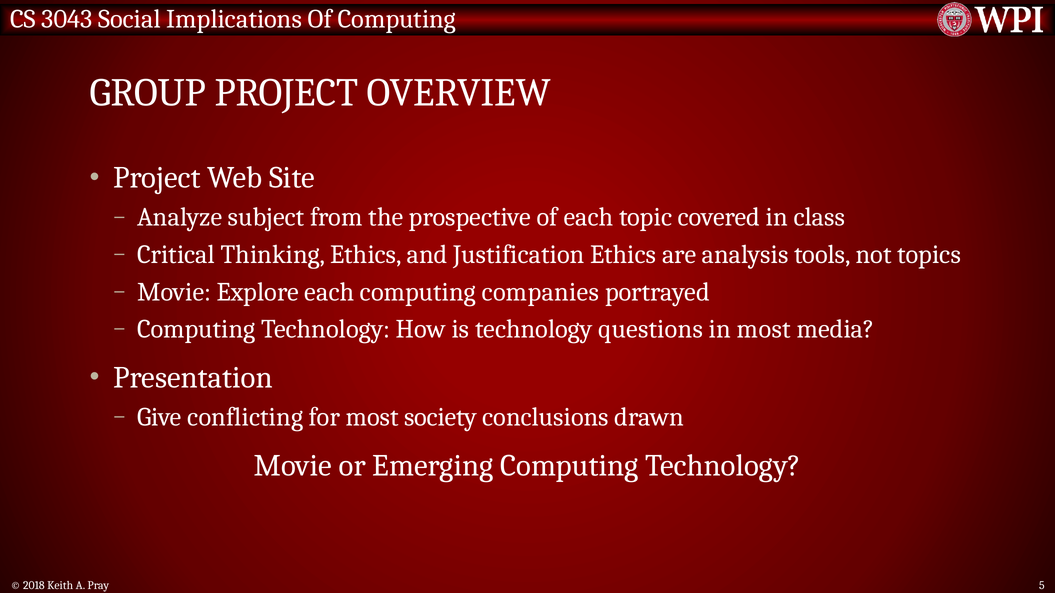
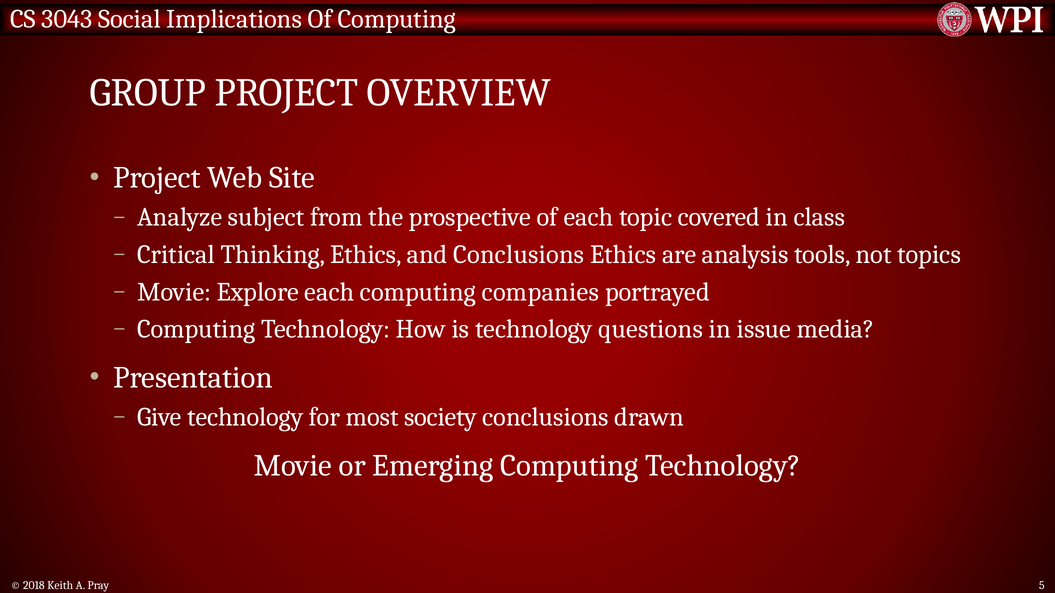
and Justification: Justification -> Conclusions (519, 255)
in most: most -> issue (764, 329)
Give conflicting: conflicting -> technology (245, 417)
